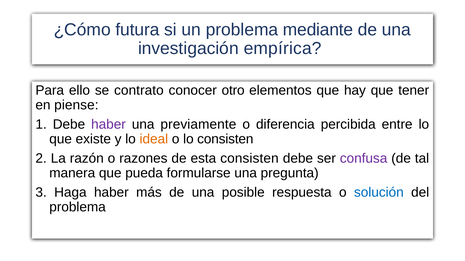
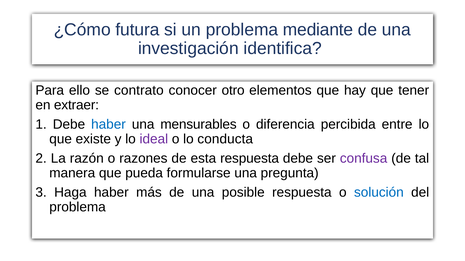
empírica: empírica -> identifica (283, 48)
piense: piense -> extraer (76, 105)
haber colour: purple -> blue (108, 125)
previamente: previamente -> mensurables (199, 125)
ideal colour: orange -> purple (154, 139)
lo consisten: consisten -> conducta (225, 139)
esta consisten: consisten -> respuesta (250, 159)
